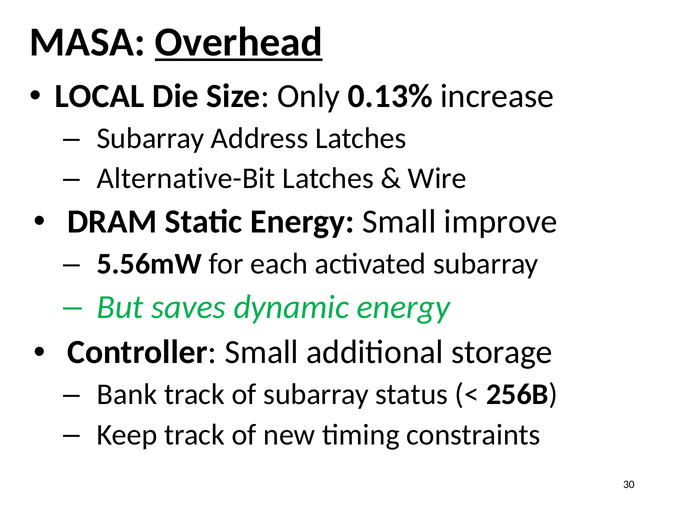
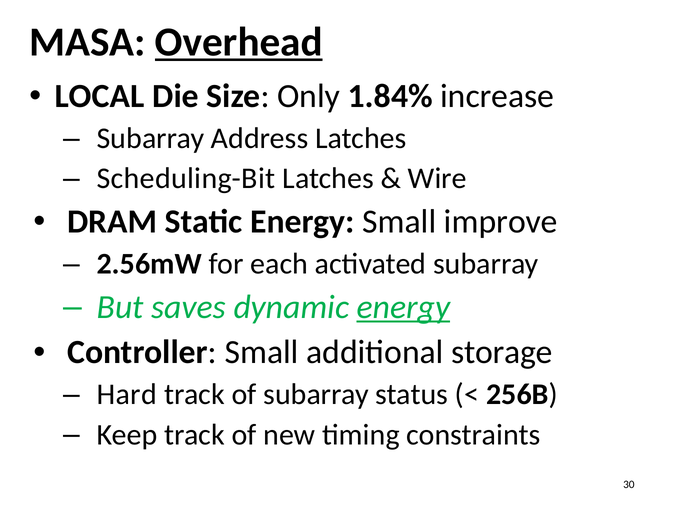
0.13%: 0.13% -> 1.84% (390, 96)
Alternative-Bit: Alternative-Bit -> Scheduling-Bit (186, 179)
5.56mW: 5.56mW -> 2.56mW (149, 264)
energy underline: none -> present (403, 307)
Bank: Bank -> Hard (127, 395)
